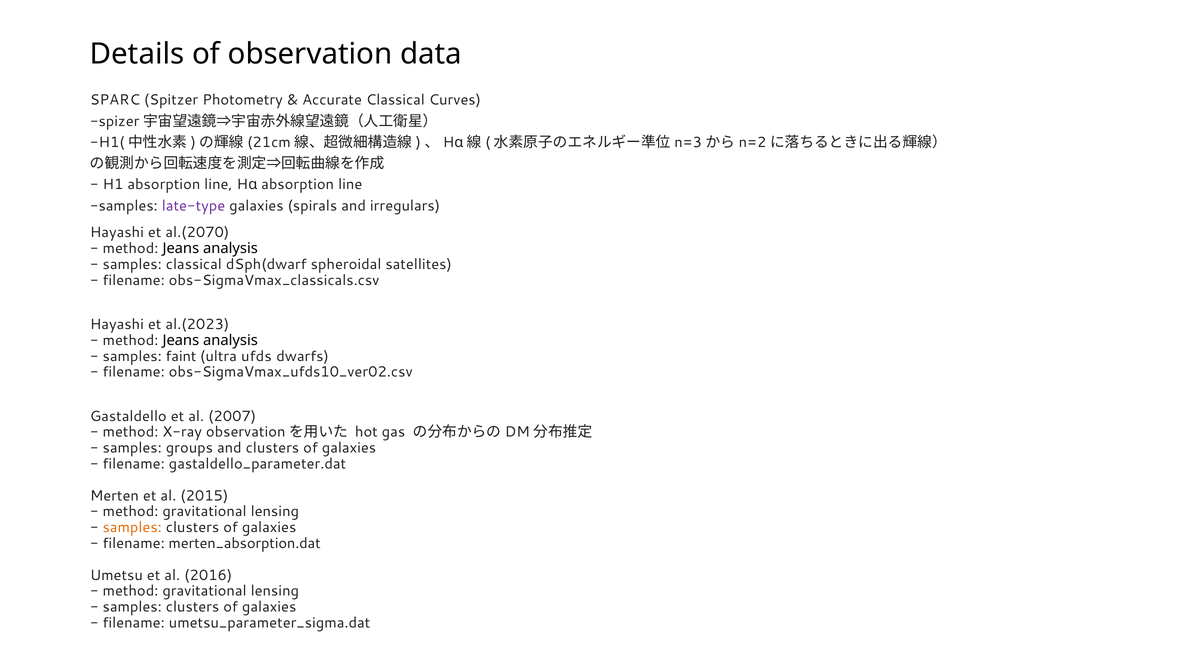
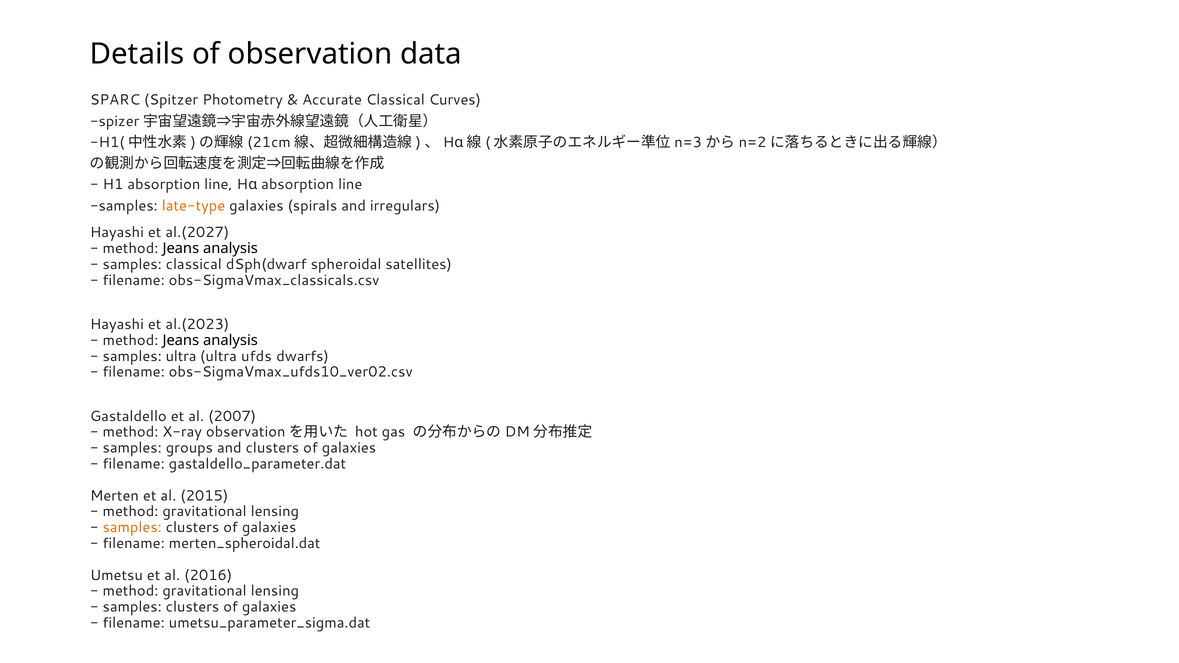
late-type colour: purple -> orange (193, 206)
al.(2070: al.(2070 -> al.(2027 (197, 233)
samples faint: faint -> ultra (181, 356)
merten_absorption.dat: merten_absorption.dat -> merten_spheroidal.dat (245, 544)
